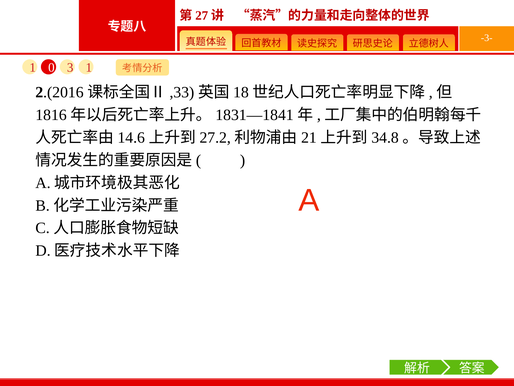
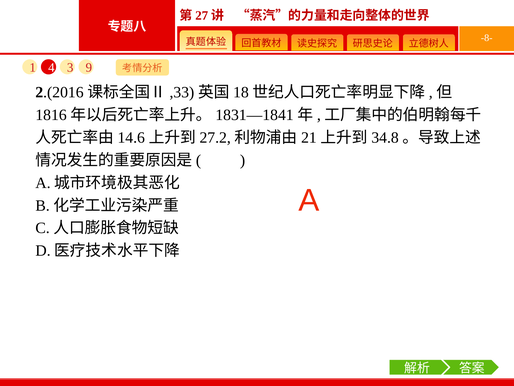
-3-: -3- -> -8- (487, 38)
0: 0 -> 4 (51, 68)
3 1: 1 -> 9 (89, 68)
